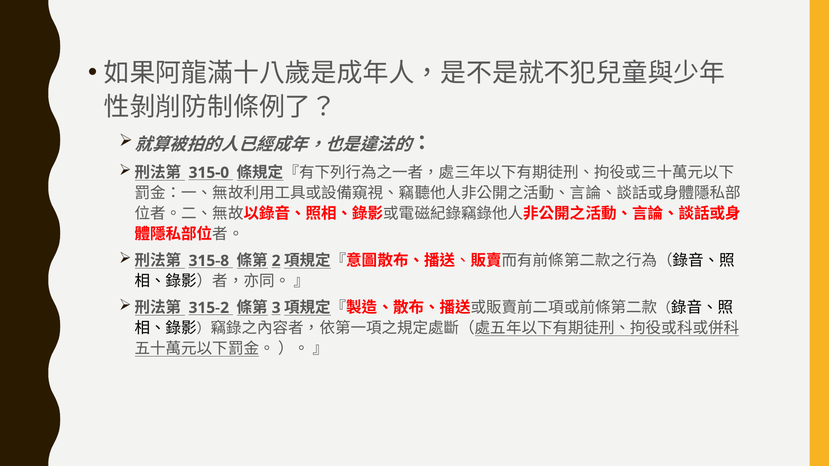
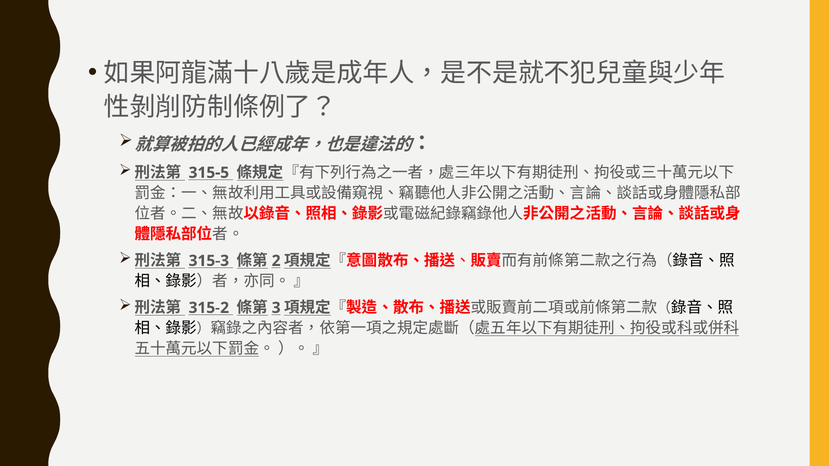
315-0: 315-0 -> 315-5 (209, 173)
315-8: 315-8 -> 315-3 (209, 261)
